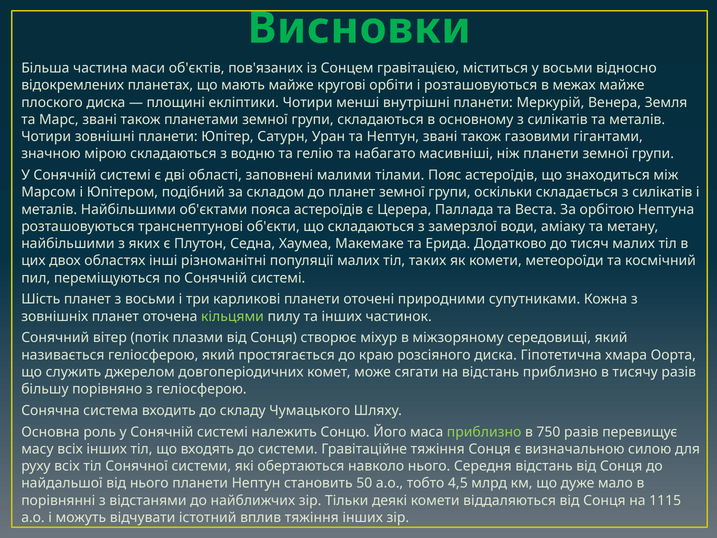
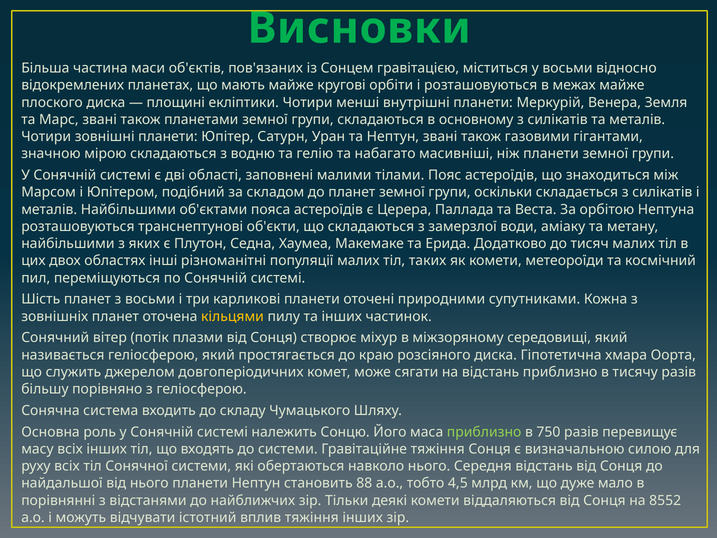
кільцями colour: light green -> yellow (232, 316)
50: 50 -> 88 (364, 483)
1115: 1115 -> 8552 (665, 500)
